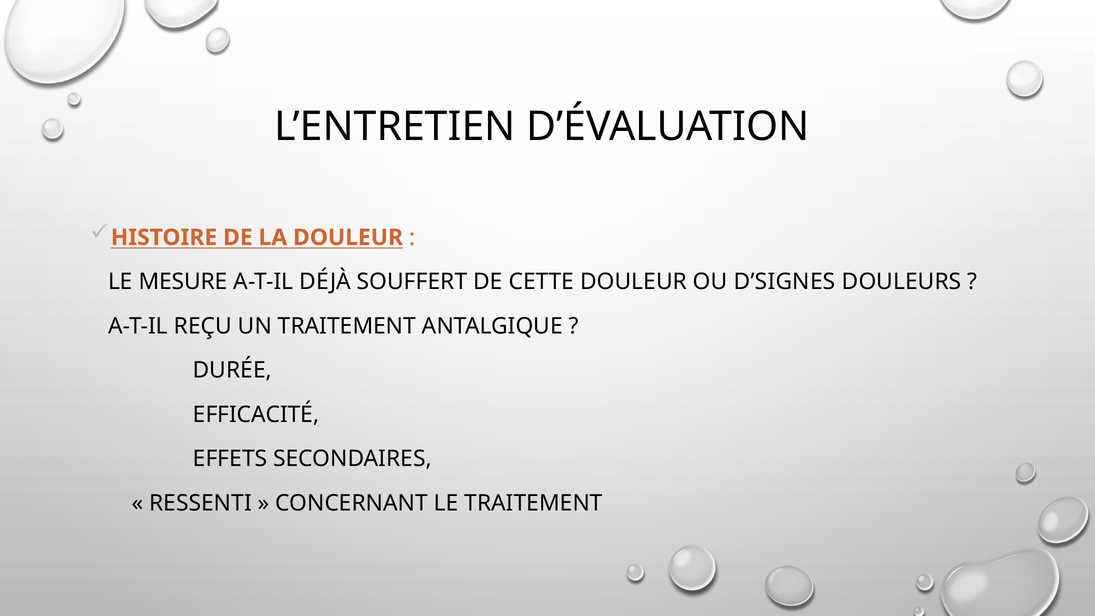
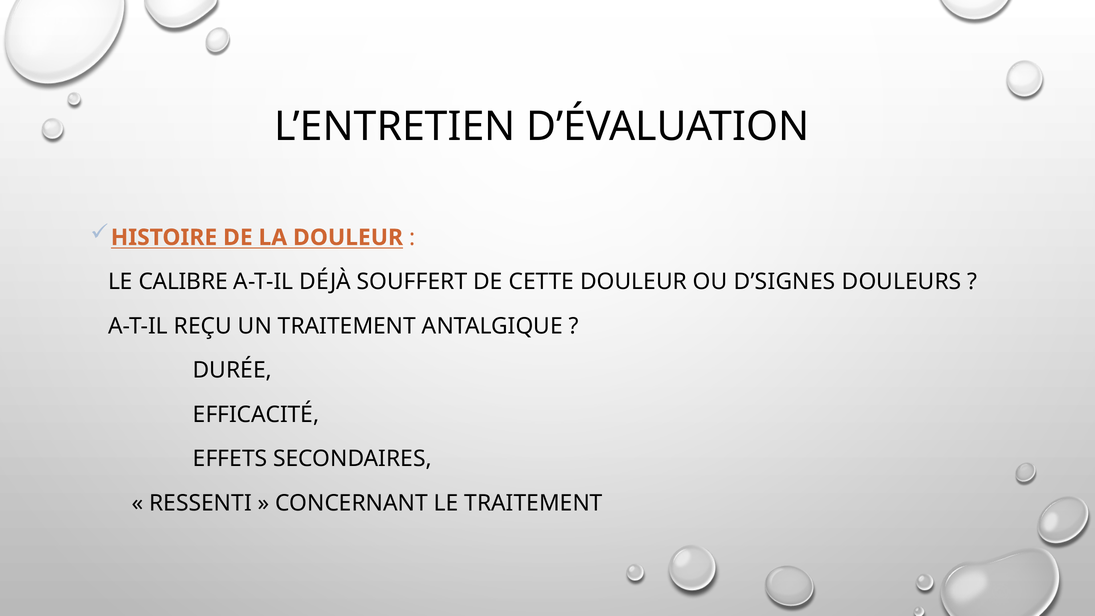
MESURE: MESURE -> CALIBRE (183, 282)
